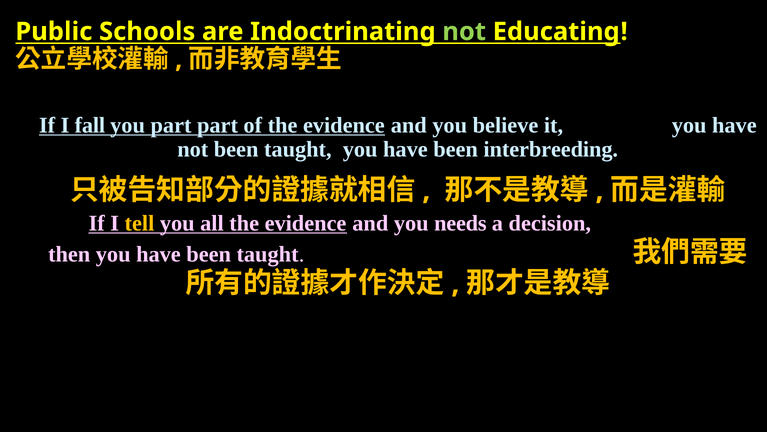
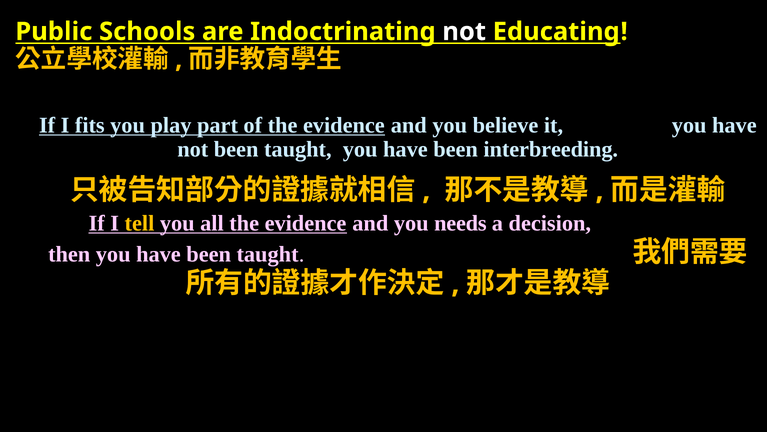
not colour: light green -> white (464, 32)
fall: fall -> fits (90, 125)
you part: part -> play (171, 125)
